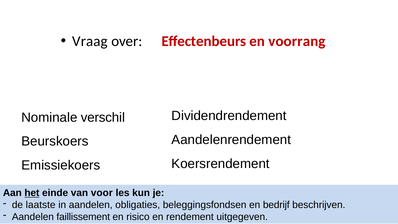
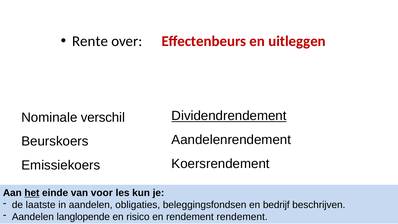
Vraag: Vraag -> Rente (90, 41)
voorrang: voorrang -> uitleggen (297, 41)
Dividendrendement underline: none -> present (229, 116)
faillissement: faillissement -> langlopende (83, 217)
rendement uitgegeven: uitgegeven -> rendement (242, 217)
